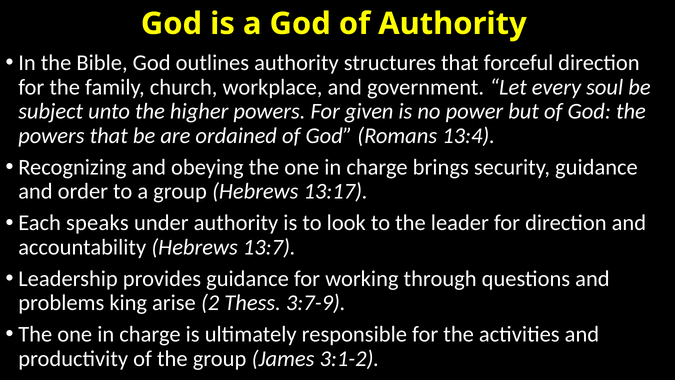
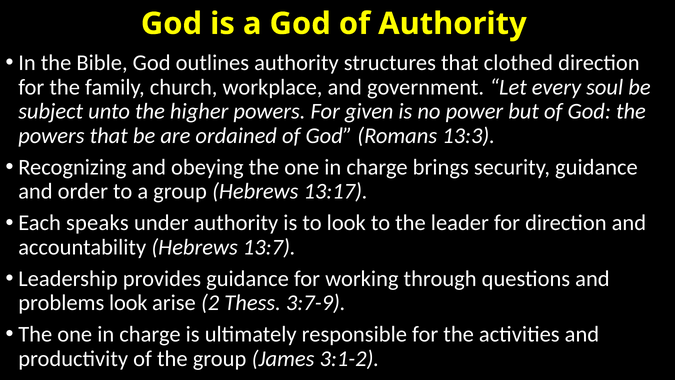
forceful: forceful -> clothed (518, 63)
13:4: 13:4 -> 13:3 (469, 136)
problems king: king -> look (128, 303)
